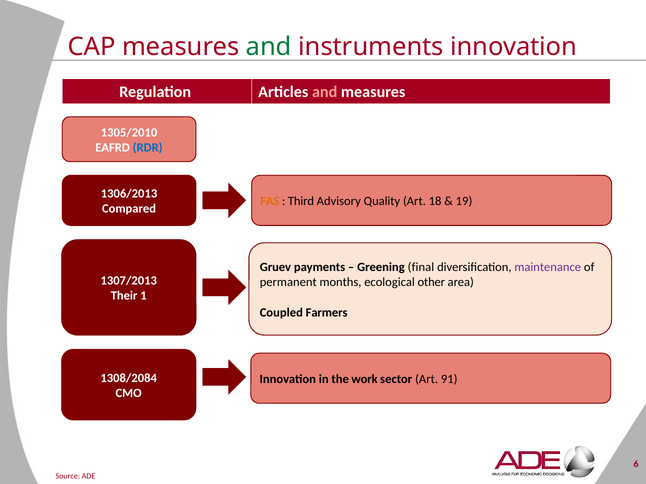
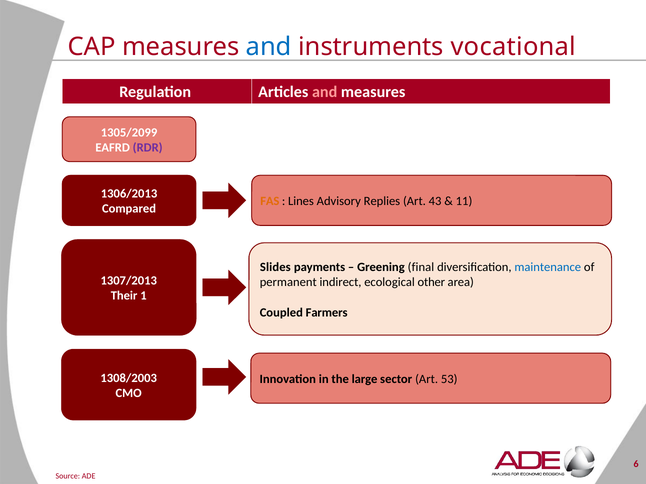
and colour: green -> blue (269, 47)
instruments innovation: innovation -> vocational (513, 47)
1305/2010: 1305/2010 -> 1305/2099 (129, 133)
RDR colour: blue -> purple (148, 148)
Third: Third -> Lines (301, 201)
Quality: Quality -> Replies (382, 201)
18: 18 -> 43 (435, 201)
19: 19 -> 11 (464, 201)
Gruev: Gruev -> Slides (275, 267)
maintenance colour: purple -> blue (548, 267)
months: months -> indirect (340, 283)
1308/2084: 1308/2084 -> 1308/2003 (129, 378)
work: work -> large (365, 379)
91: 91 -> 53 (449, 379)
